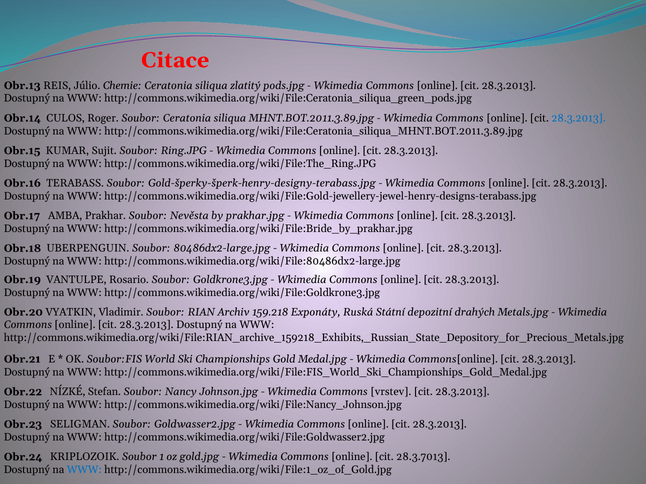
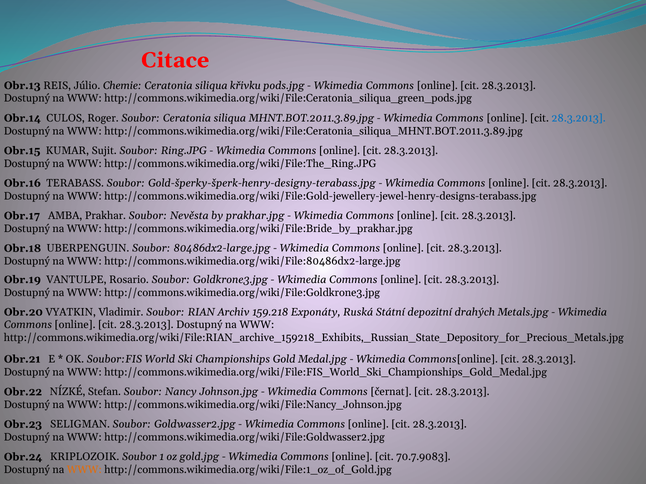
zlatitý: zlatitý -> křivku (245, 86)
vrstev: vrstev -> černat (391, 392)
28.3.7013: 28.3.7013 -> 70.7.9083 (423, 457)
WWW colour: blue -> orange (84, 470)
